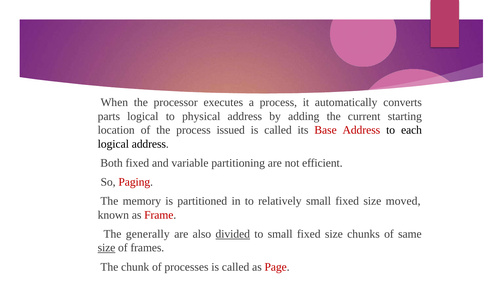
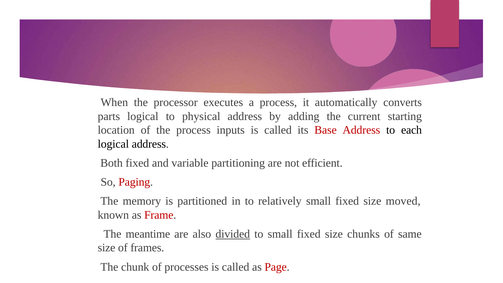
issued: issued -> inputs (231, 130)
generally: generally -> meantime (148, 234)
size underline: present -> none (107, 248)
